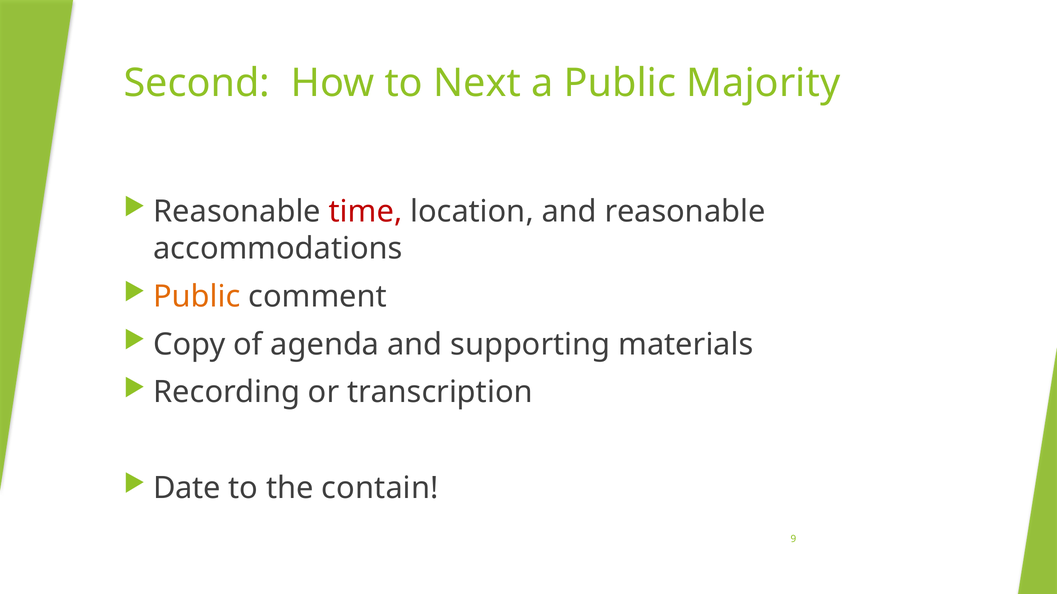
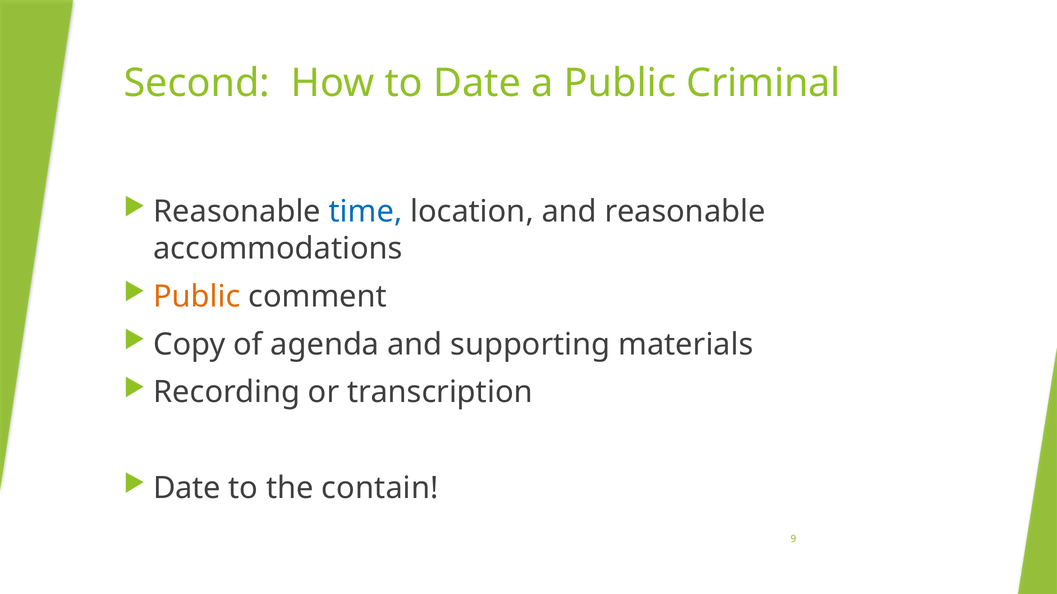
to Next: Next -> Date (477, 83)
Majority: Majority -> Criminal (764, 83)
time colour: red -> blue (366, 212)
